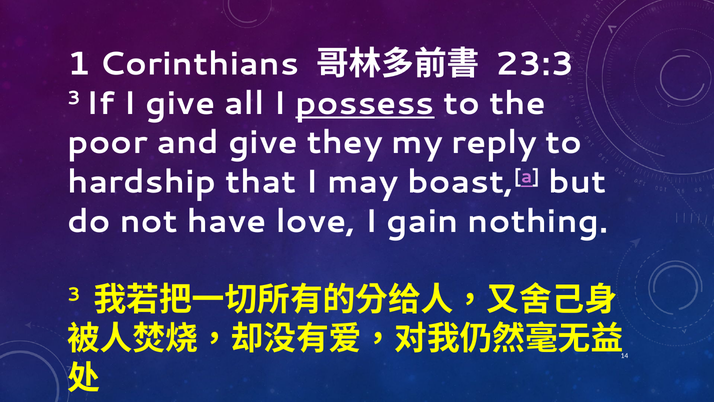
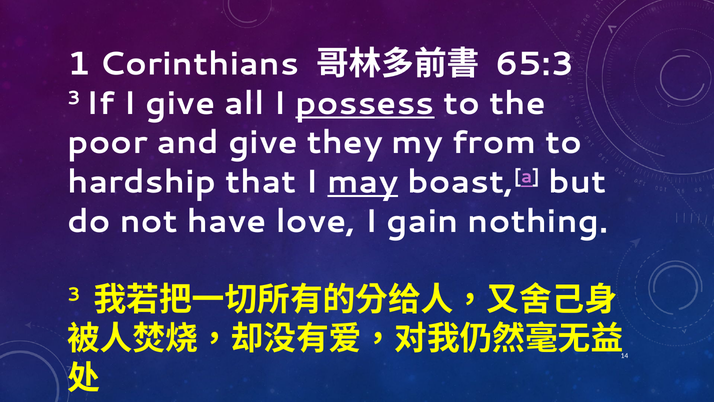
23:3: 23:3 -> 65:3 (535, 64)
reply: reply -> from (494, 143)
may underline: none -> present (363, 182)
